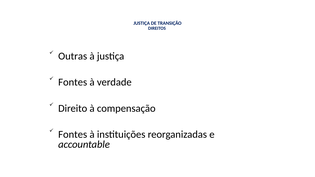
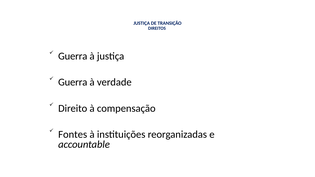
Outras: Outras -> Guerra (73, 56)
Fontes: Fontes -> Guerra (73, 82)
